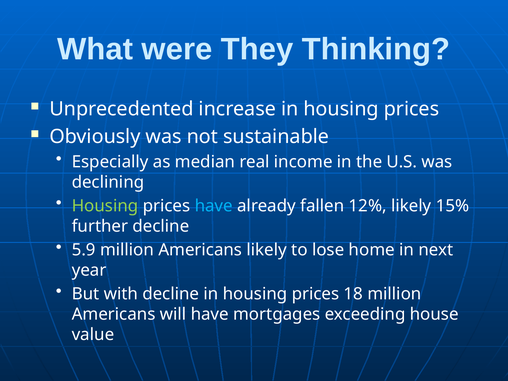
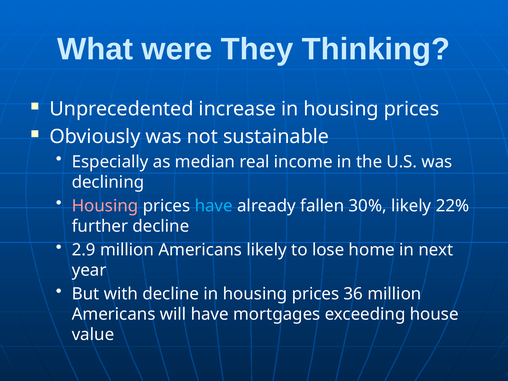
Housing colour: light green -> pink (105, 206)
12%: 12% -> 30% (368, 206)
15%: 15% -> 22% (452, 206)
5.9: 5.9 -> 2.9 (84, 250)
18: 18 -> 36 (353, 294)
